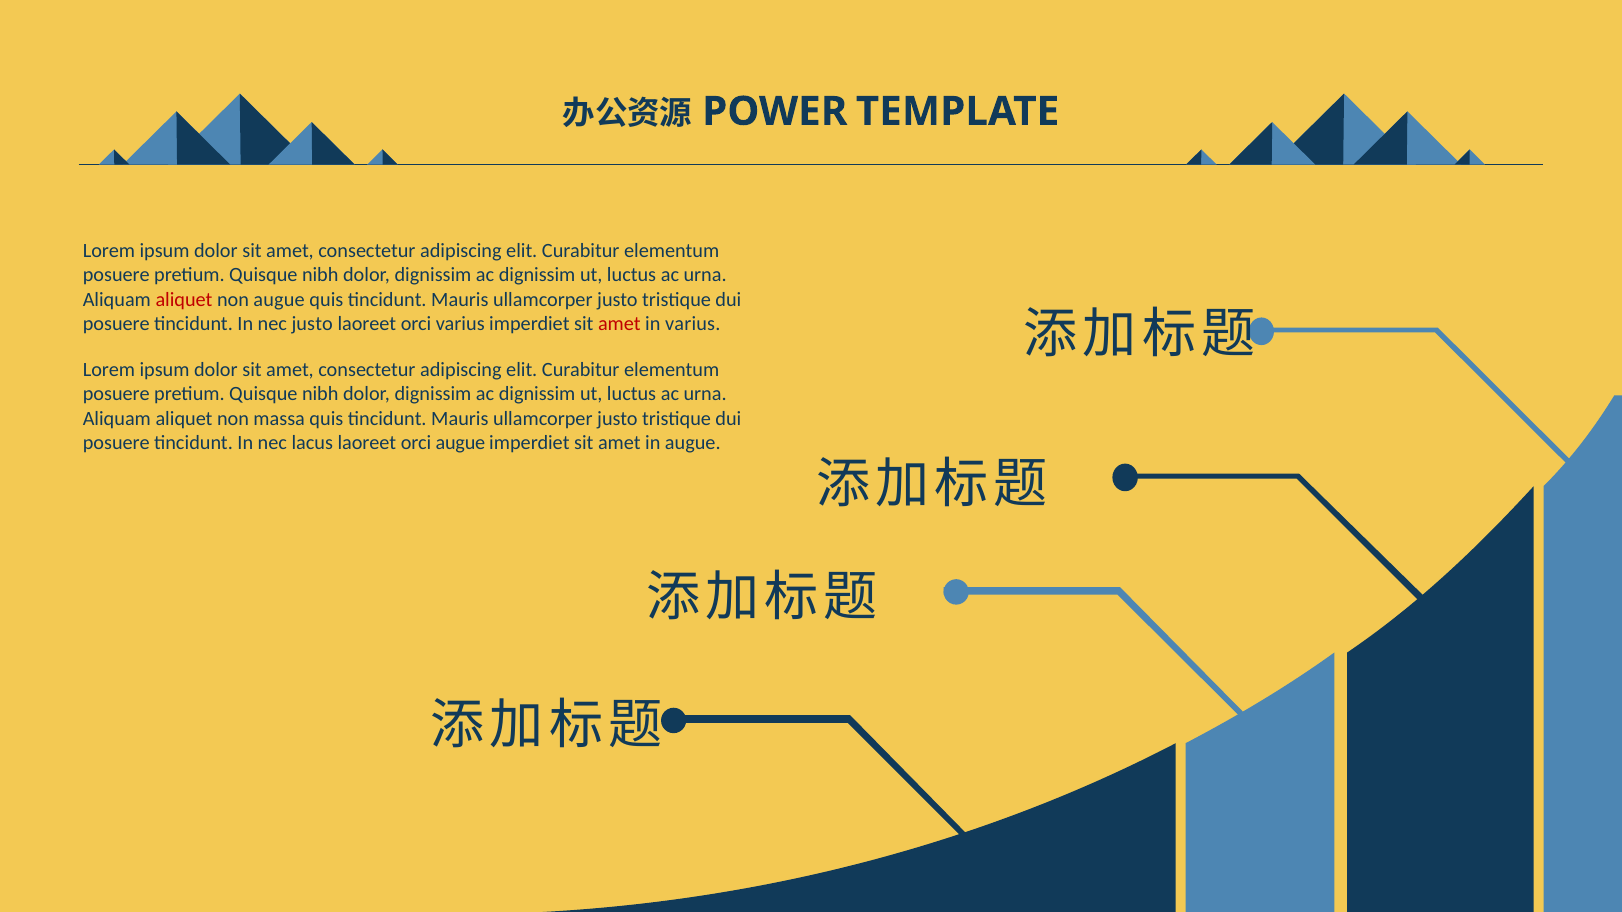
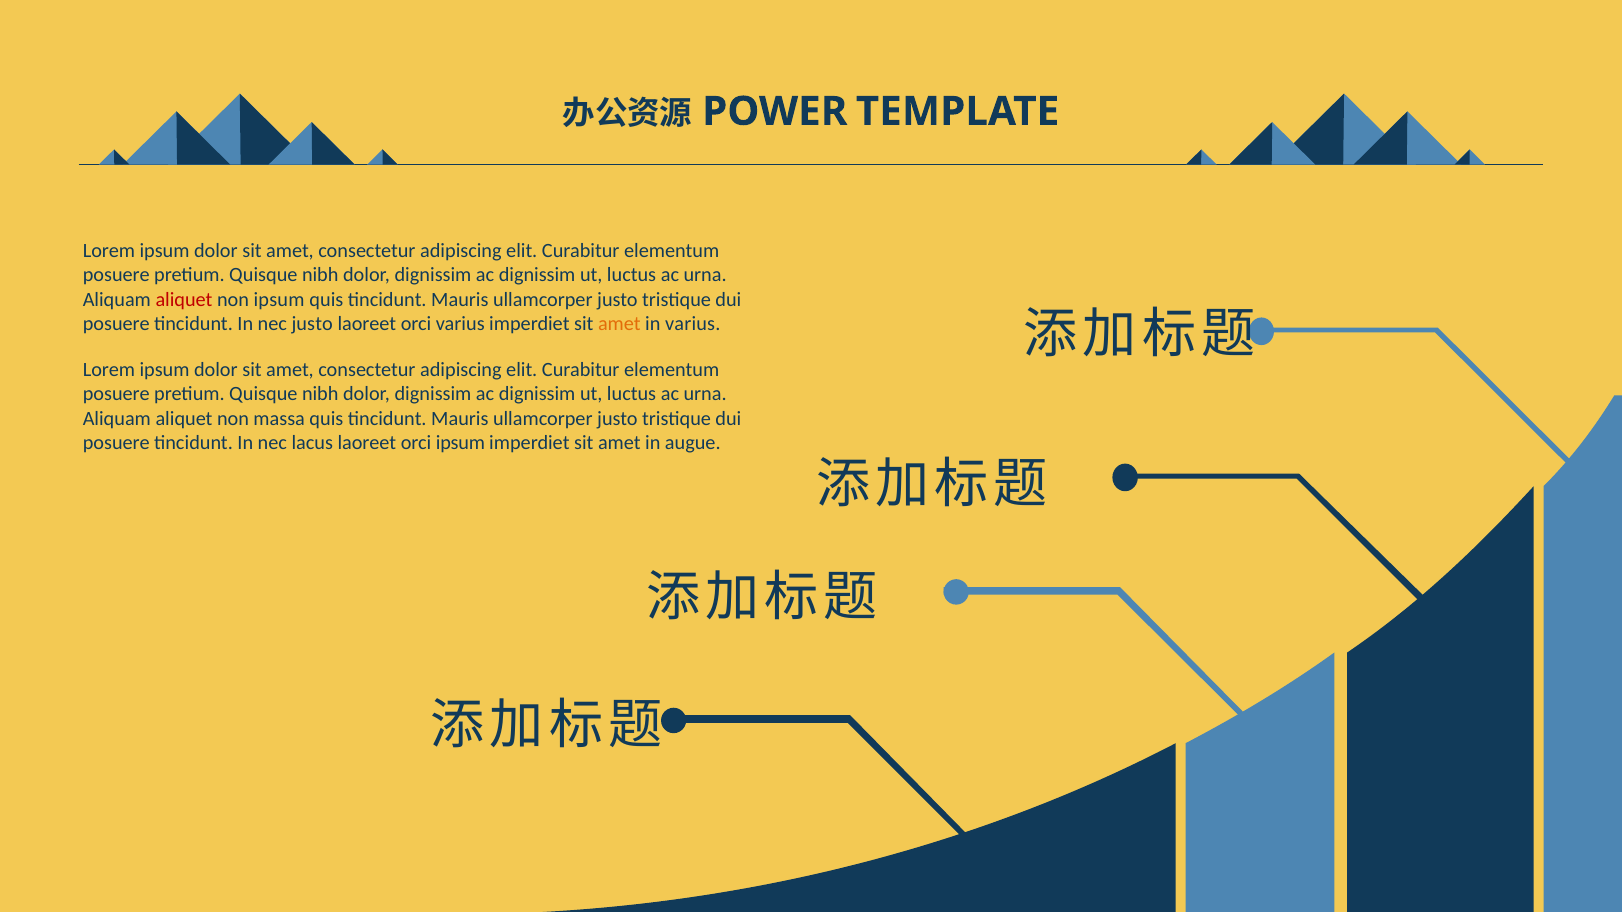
non augue: augue -> ipsum (279, 300)
amet colour: red -> orange (619, 324)
orci augue: augue -> ipsum (460, 443)
